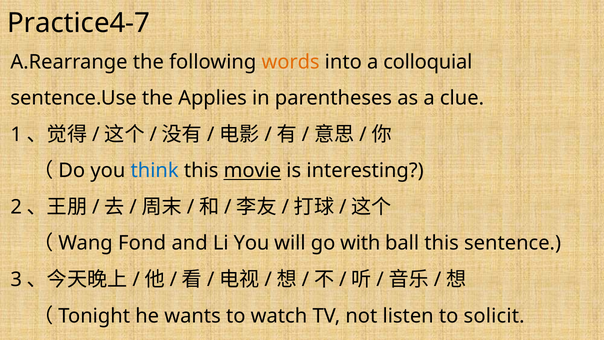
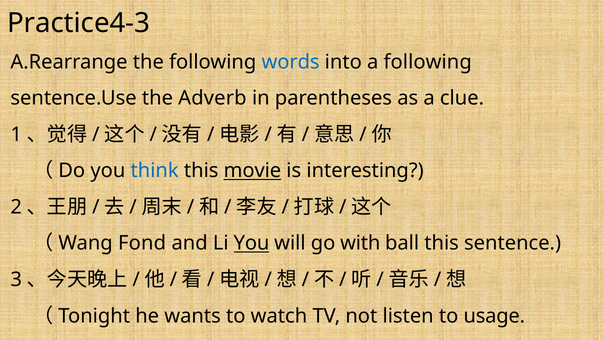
Practice4-7: Practice4-7 -> Practice4-3 (79, 23)
words colour: orange -> blue (291, 62)
a colloquial: colloquial -> following (428, 62)
Applies: Applies -> Adverb (212, 98)
You underline: none -> present (252, 243)
solicit: solicit -> usage (494, 316)
